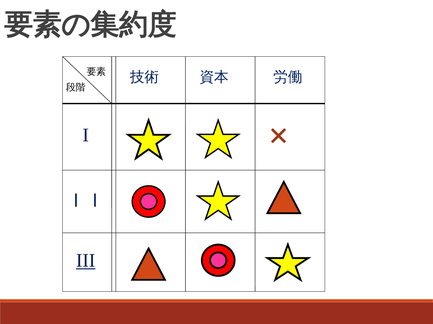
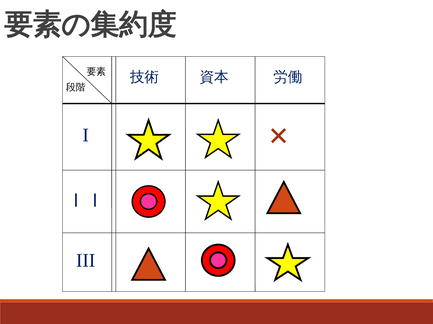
III underline: present -> none (86, 261)
